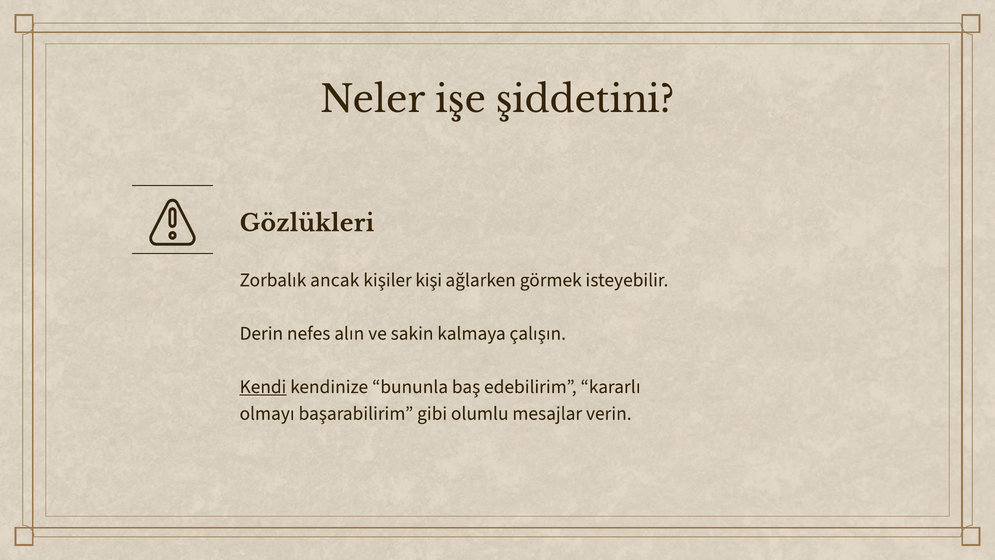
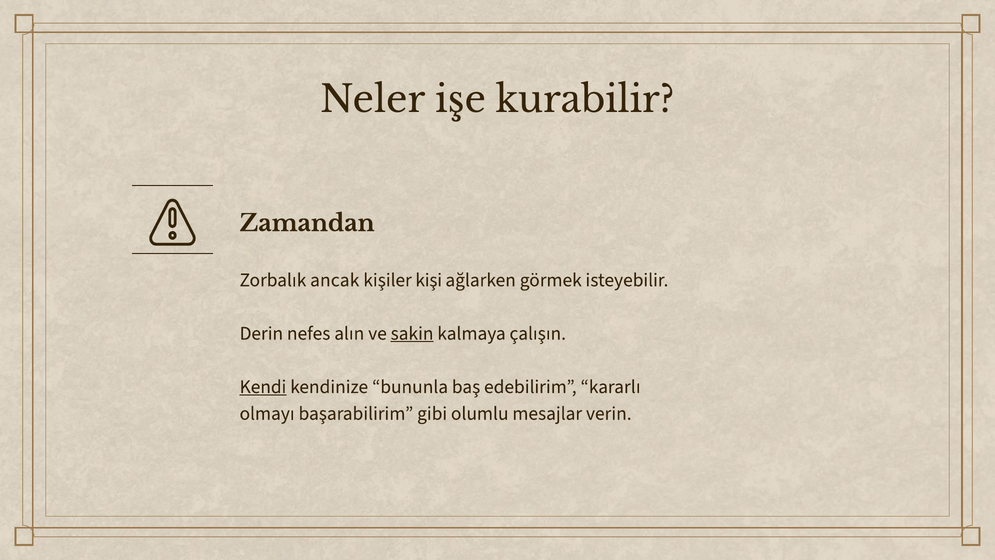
şiddetini: şiddetini -> kurabilir (585, 100)
Gözlükleri: Gözlükleri -> Zamandan (307, 223)
sakin underline: none -> present (412, 333)
